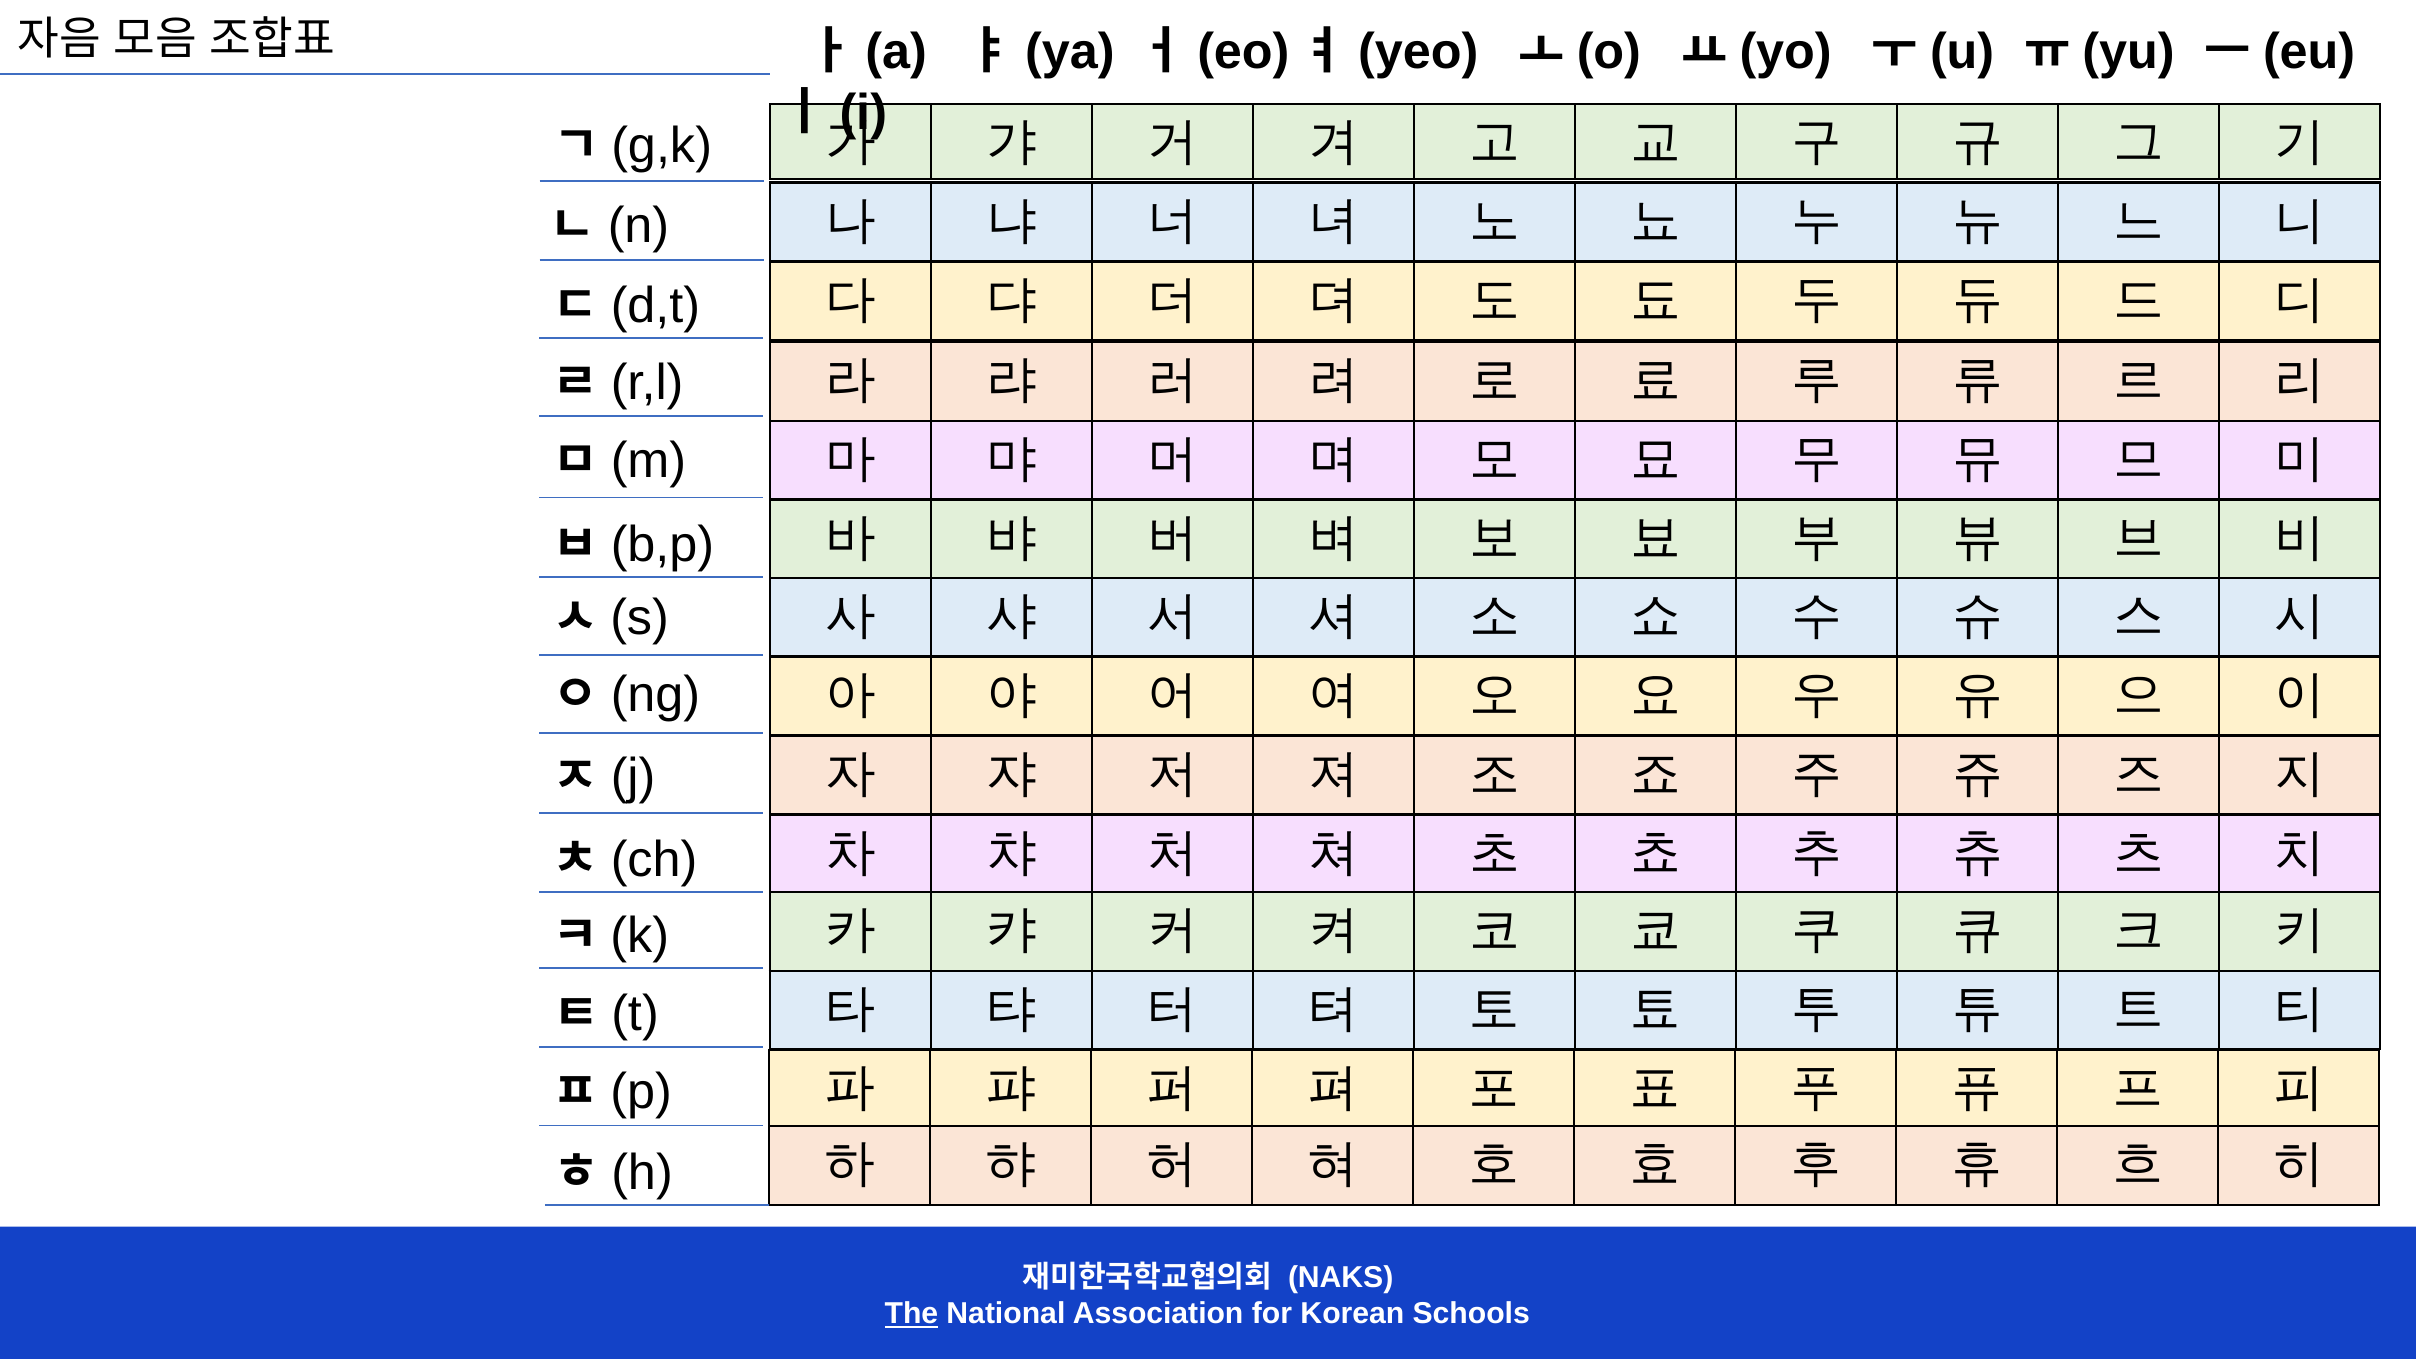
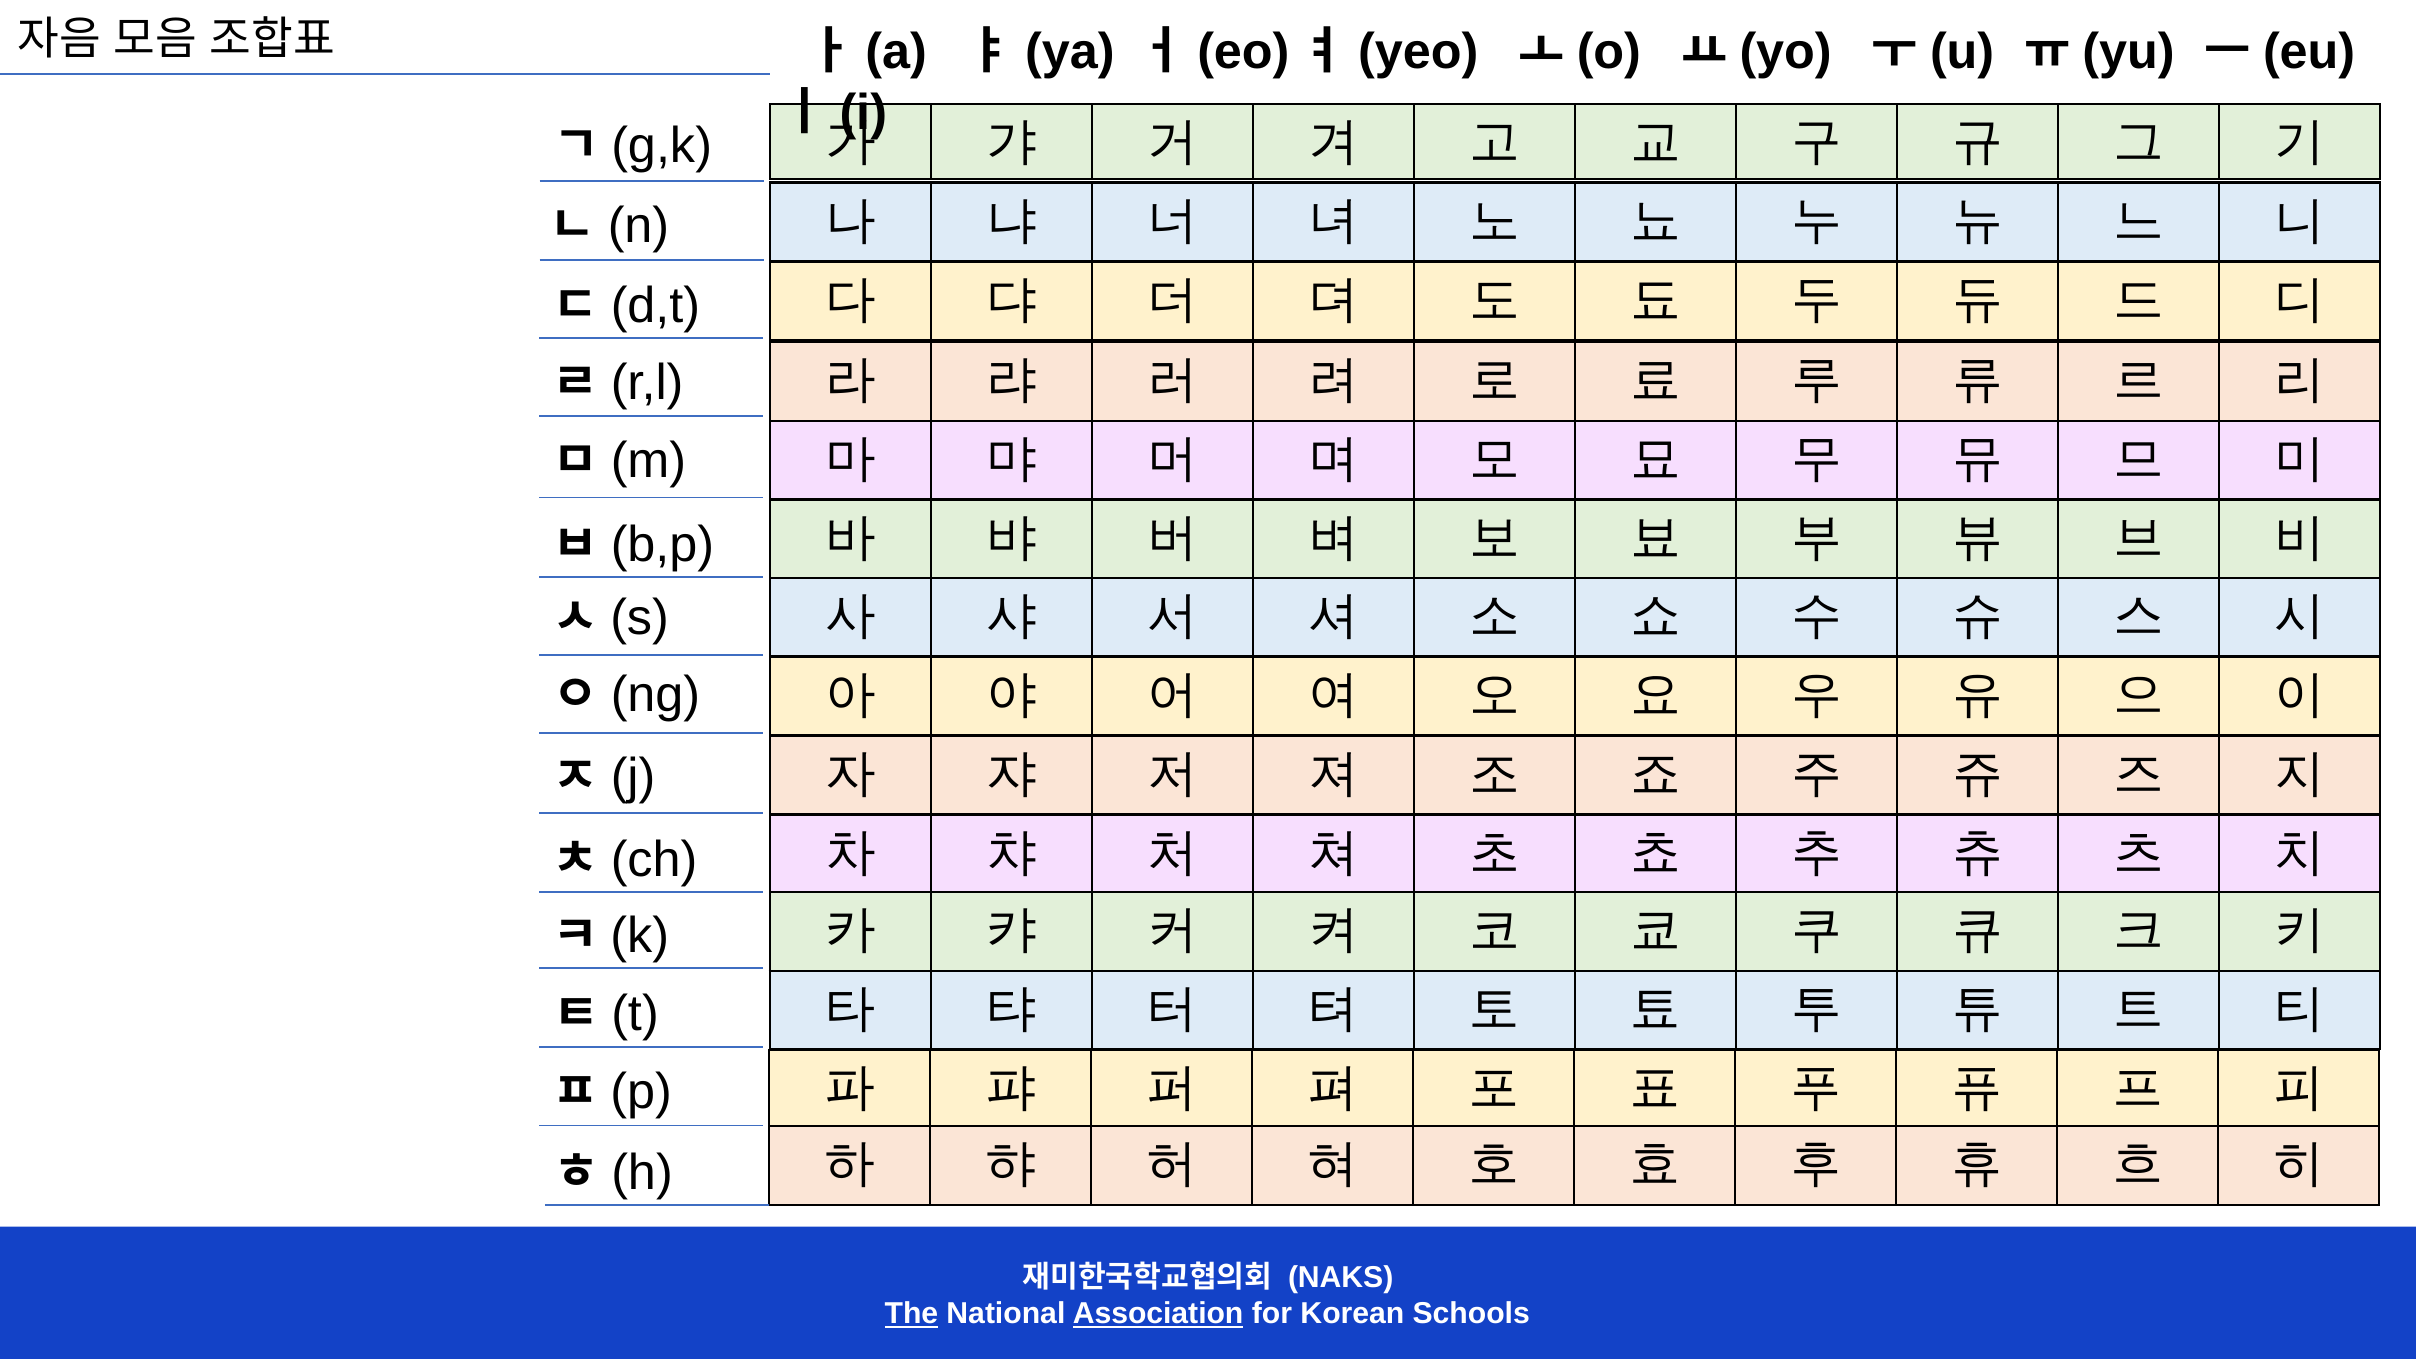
Association underline: none -> present (1158, 1314)
